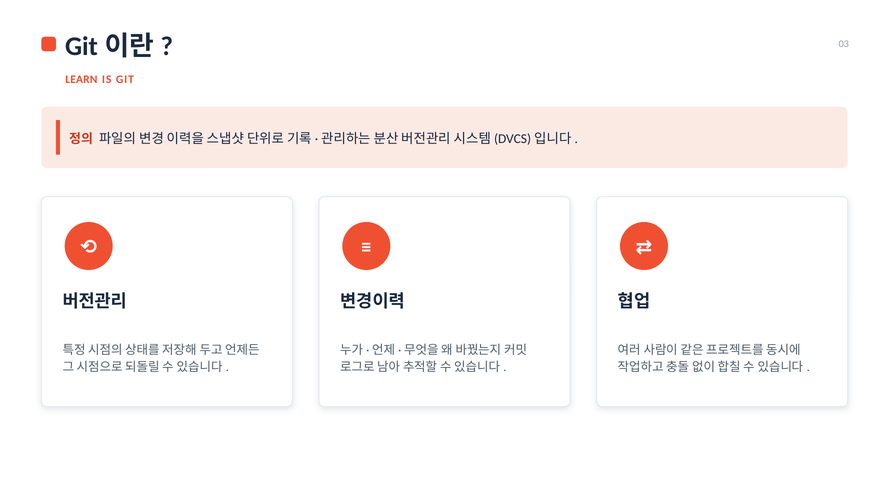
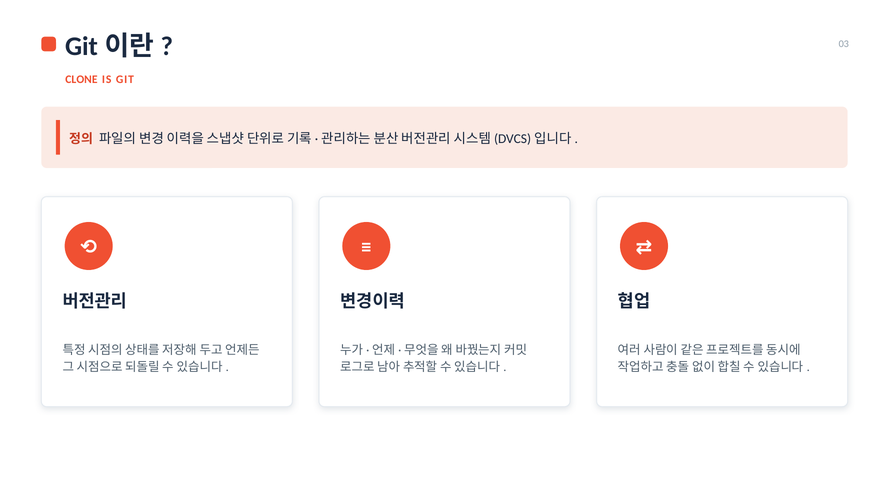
LEARN: LEARN -> CLONE (81, 79)
